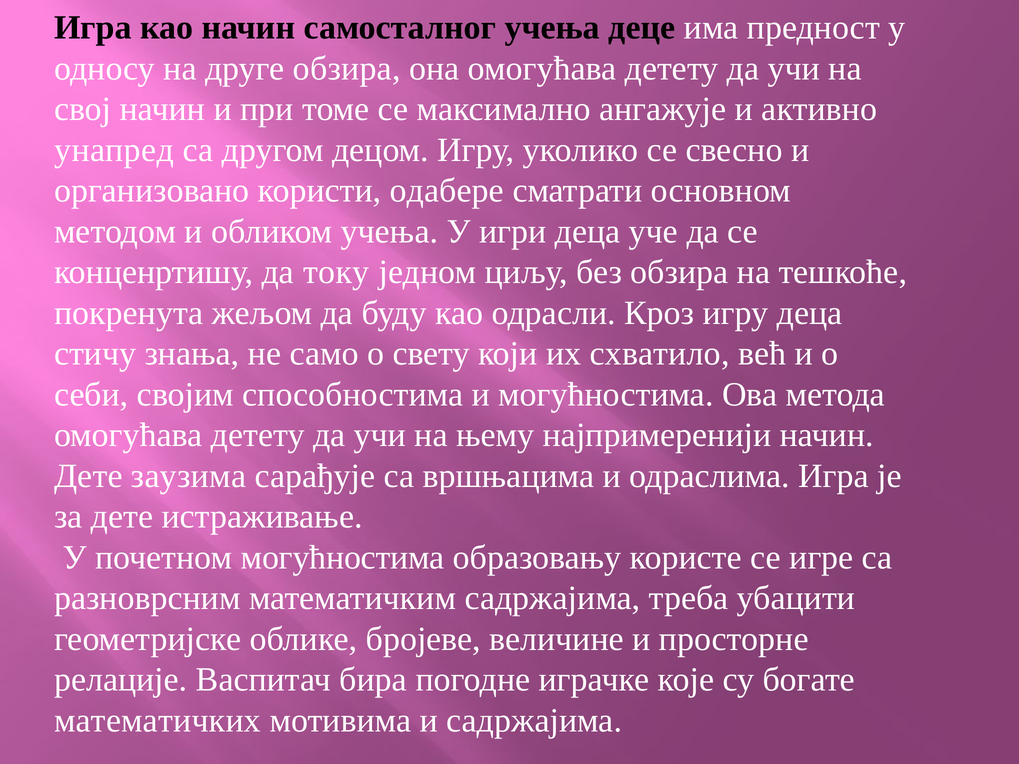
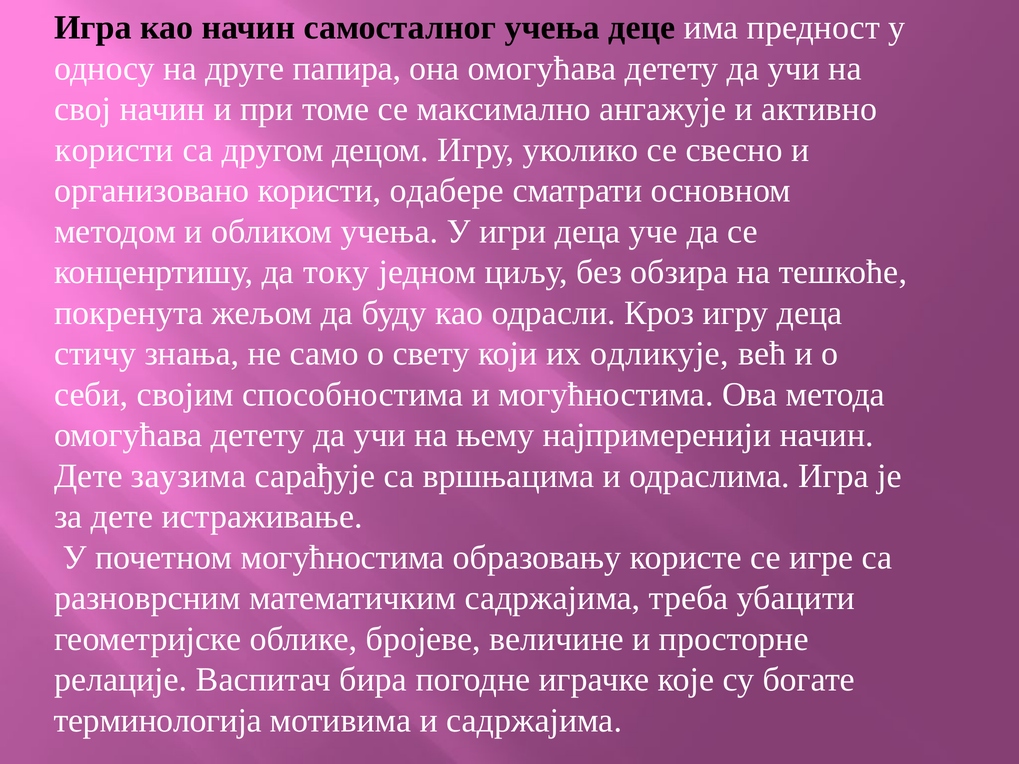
друге обзира: обзира -> папира (347, 69)
унапред: унапред -> користи (114, 150)
схватило: схватило -> одликује (660, 354)
математичких: математичких -> терминологија (158, 721)
